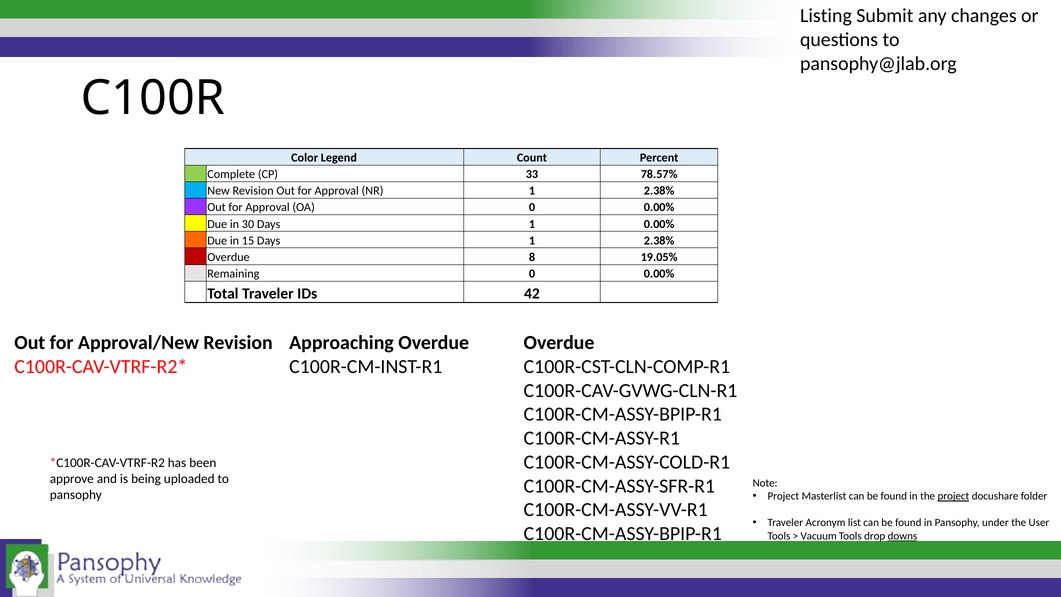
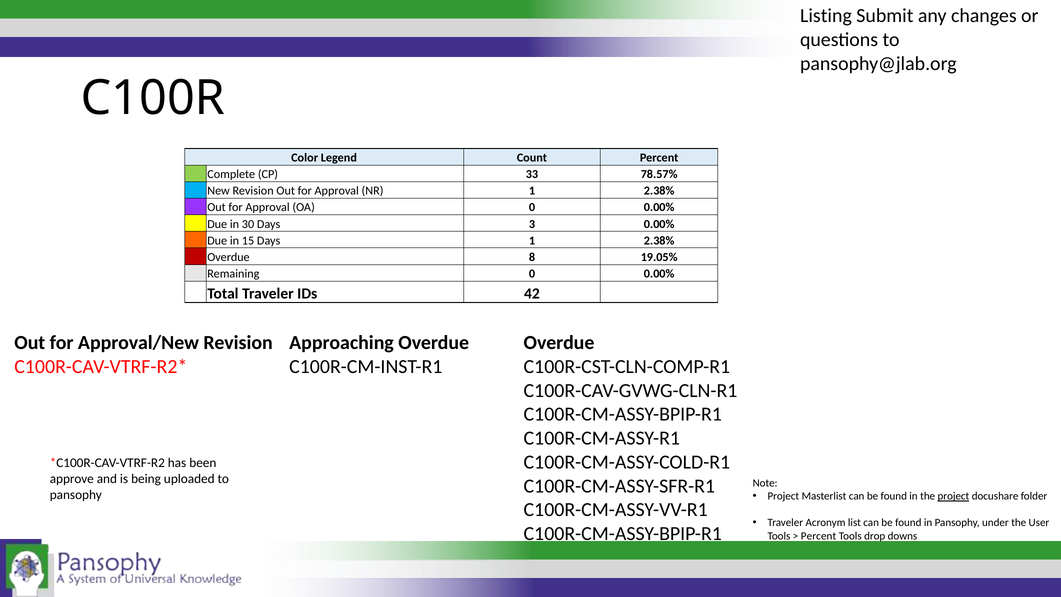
30 Days 1: 1 -> 3 (532, 224)
Vacuum: Vacuum -> Percent (819, 536)
downs underline: present -> none (902, 536)
